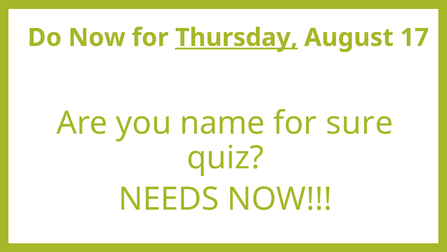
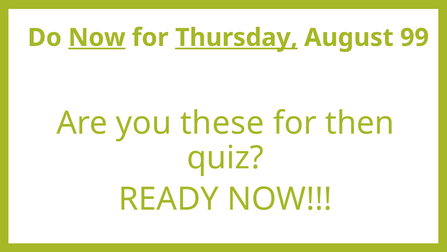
Now underline: none -> present (97, 38)
17: 17 -> 99 (414, 38)
name: name -> these (222, 123)
sure: sure -> then (360, 123)
NEEDS: NEEDS -> READY (169, 199)
